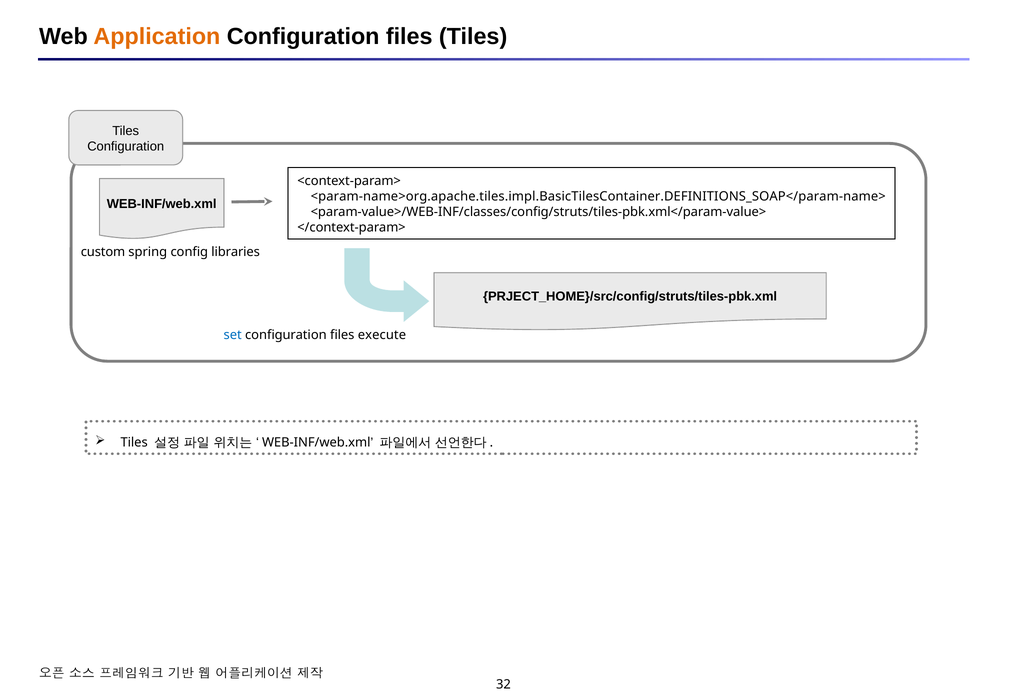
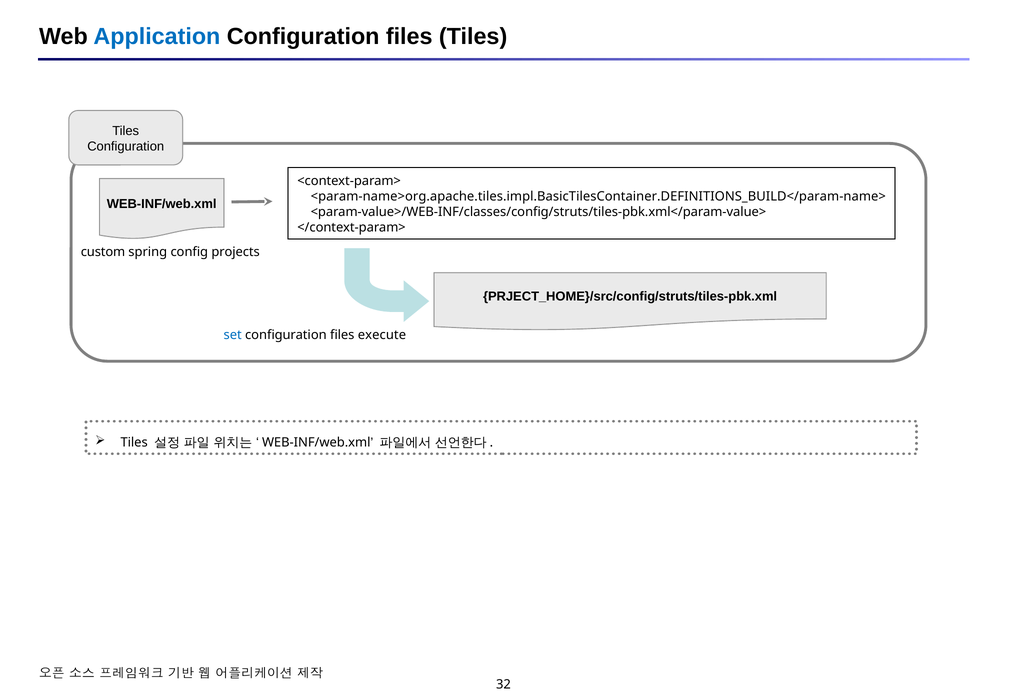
Application colour: orange -> blue (157, 36)
<param-name>org.apache.tiles.impl.BasicTilesContainer.DEFINITIONS_SOAP</param-name>: <param-name>org.apache.tiles.impl.BasicTilesContainer.DEFINITIONS_SOAP</param-name> -> <param-name>org.apache.tiles.impl.BasicTilesContainer.DEFINITIONS_BUILD</param-name> (598, 196)
libraries: libraries -> projects (236, 252)
